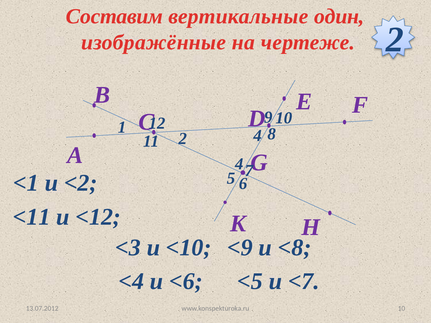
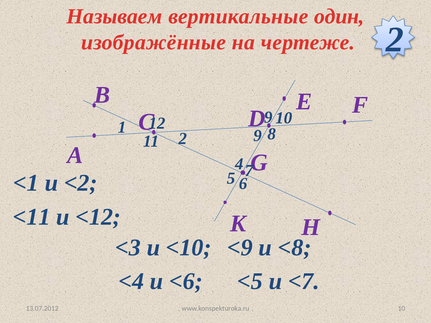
Составим: Составим -> Называем (114, 17)
2 4: 4 -> 9 (258, 136)
